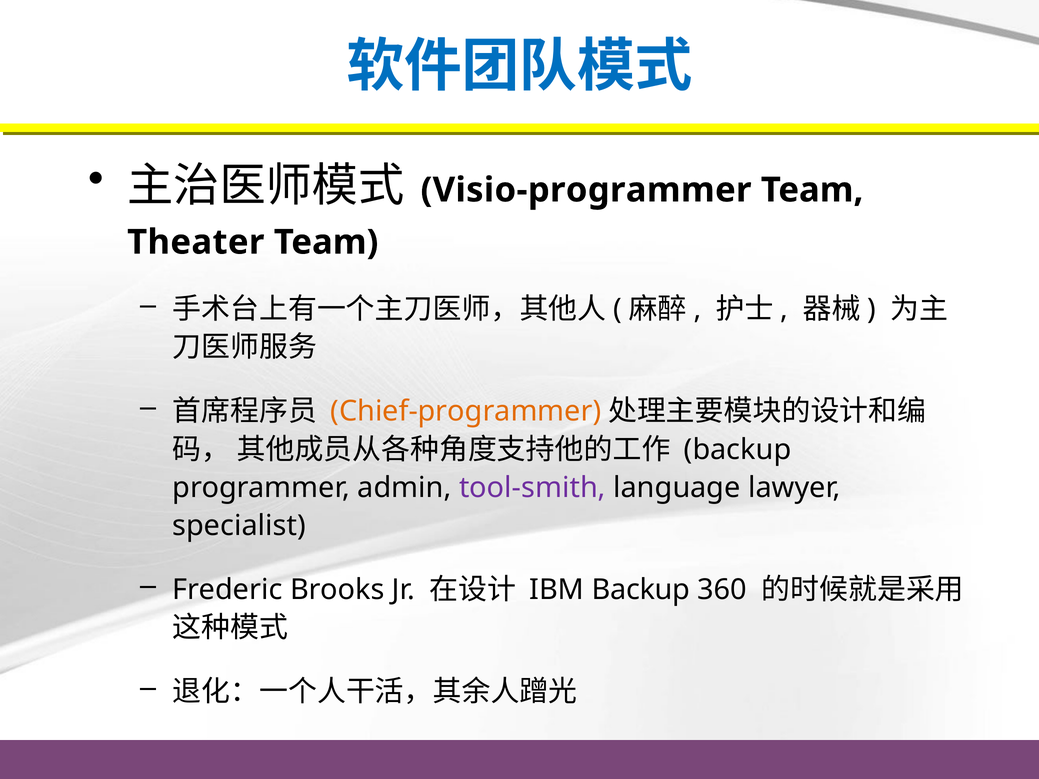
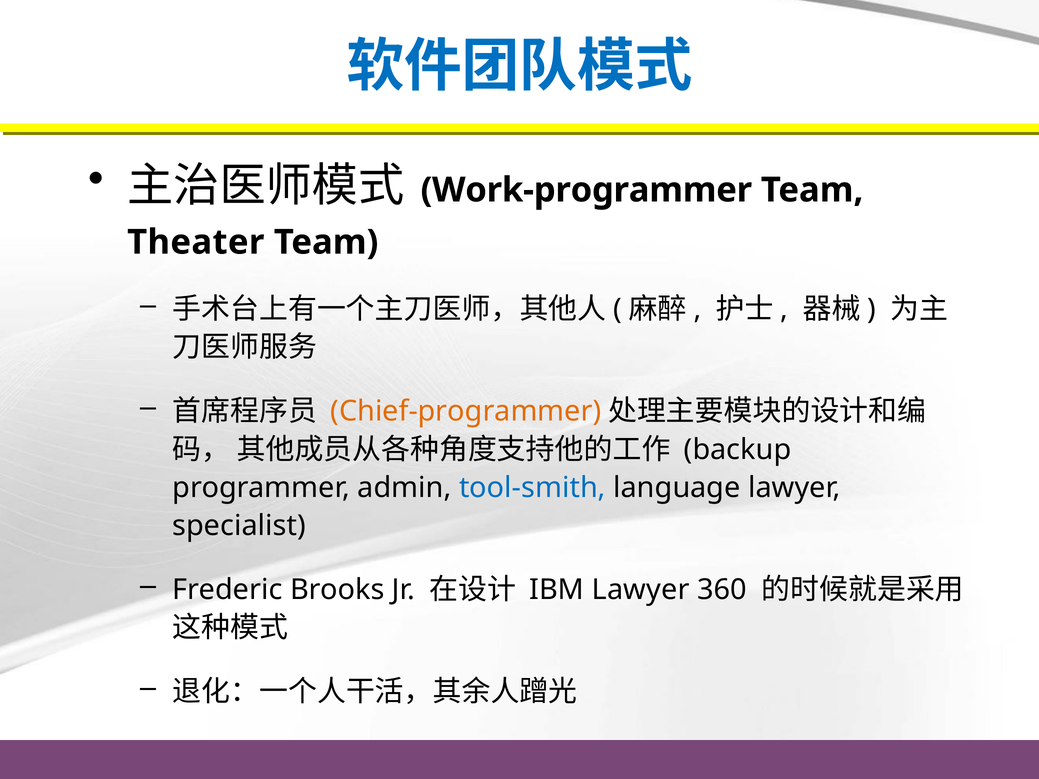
Visio-programmer: Visio-programmer -> Work-programmer (586, 190)
tool-smith colour: purple -> blue (532, 488)
IBM Backup: Backup -> Lawyer (641, 590)
